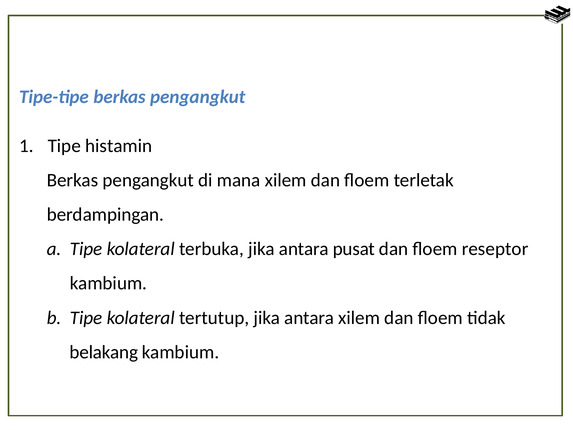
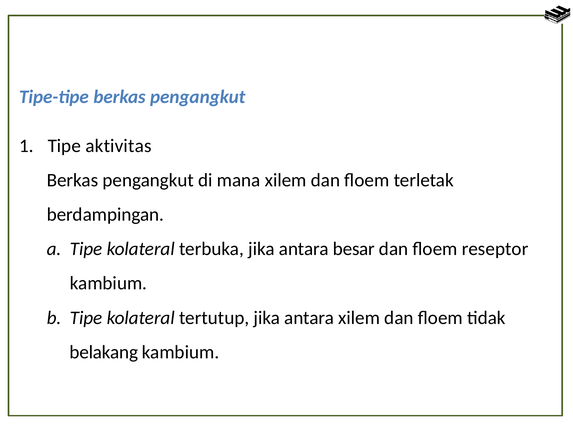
histamin: histamin -> aktivitas (119, 146)
pusat: pusat -> besar (354, 249)
